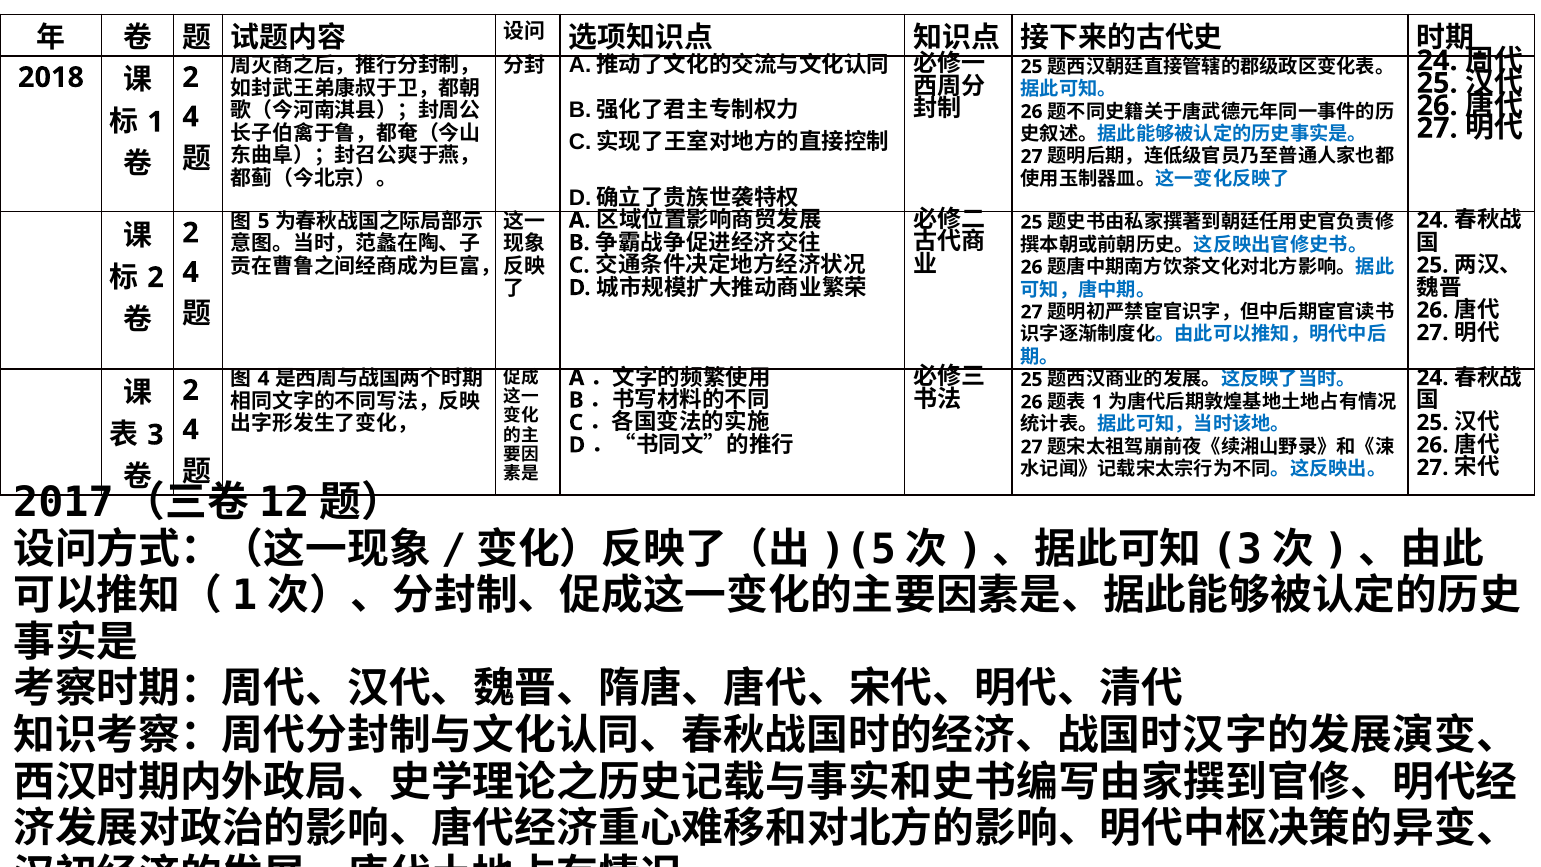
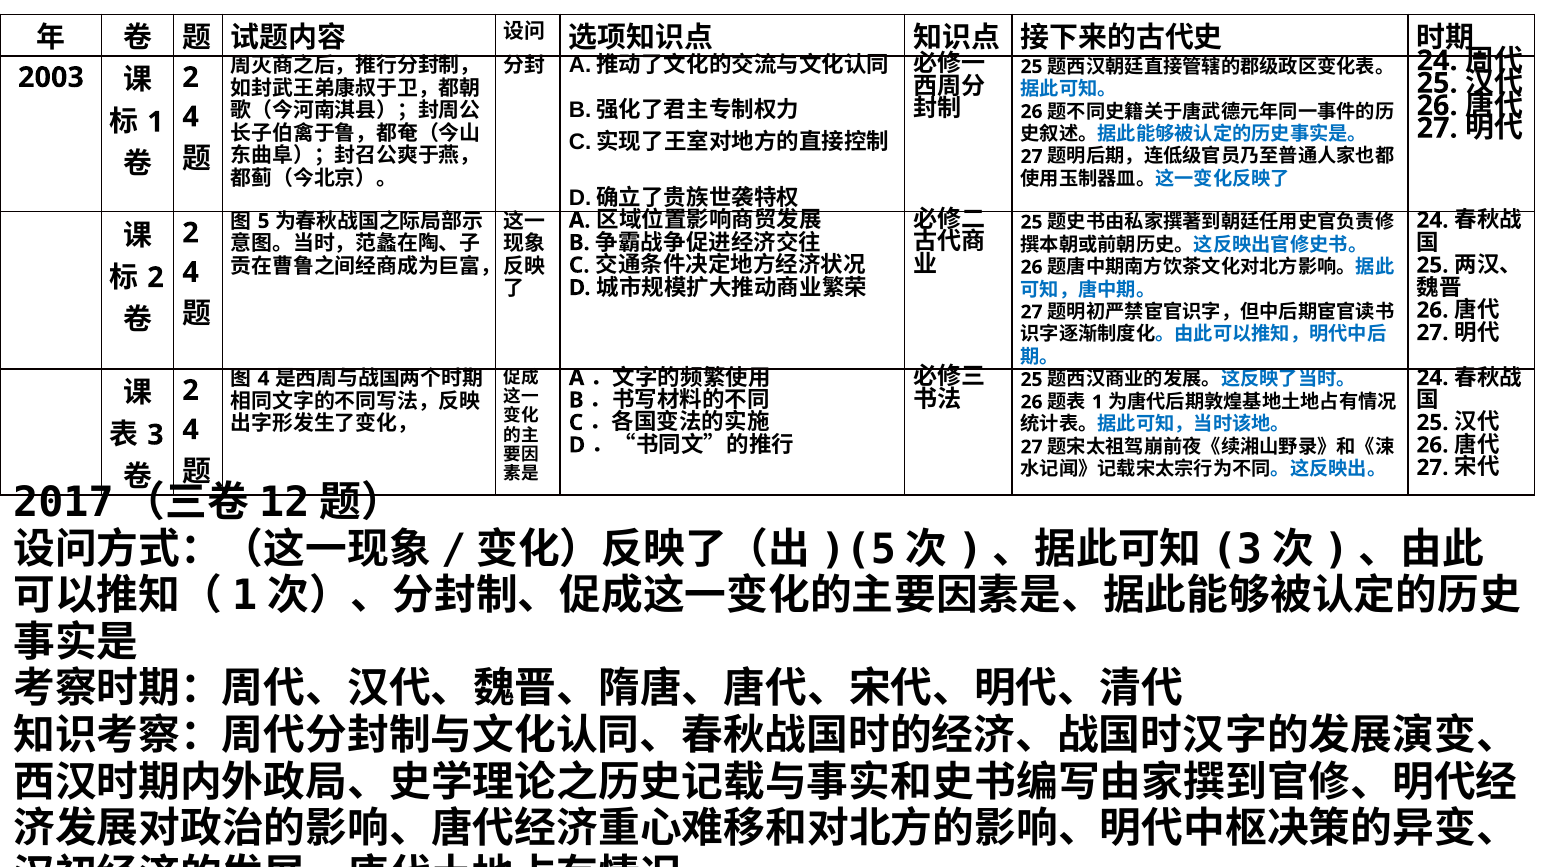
2018: 2018 -> 2003 (51, 77)
